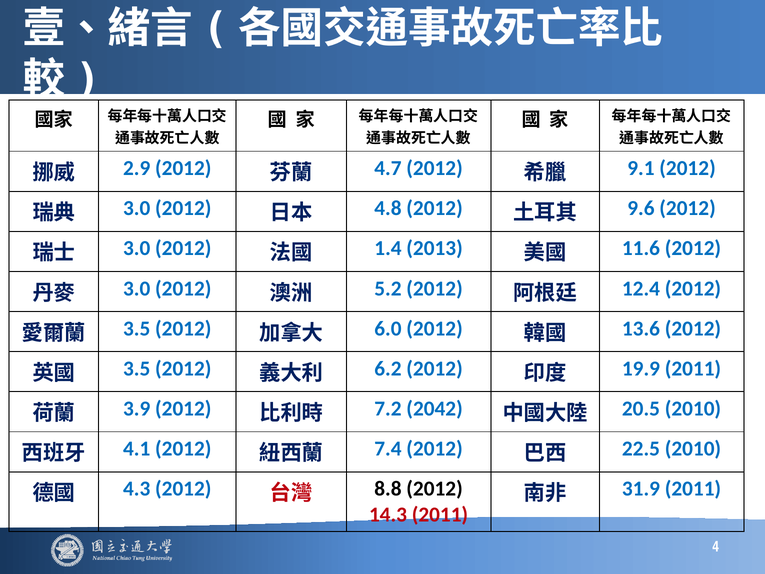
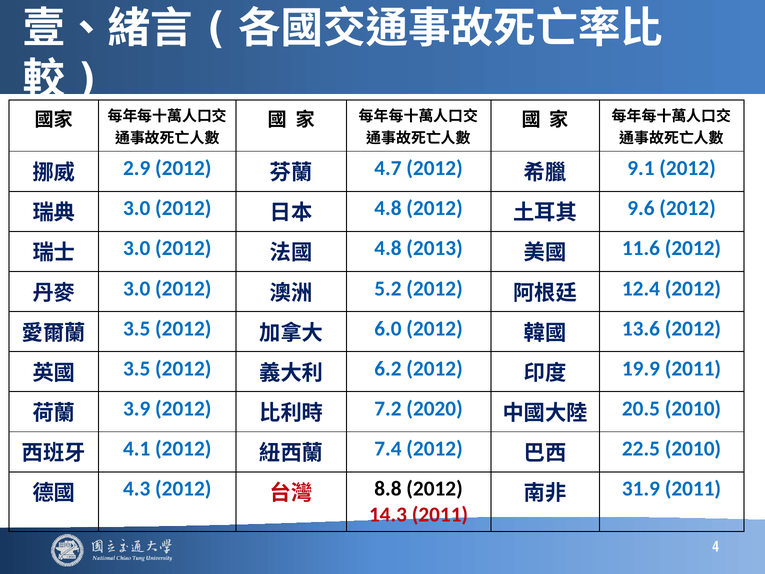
1.4: 1.4 -> 4.8 (388, 248)
2042: 2042 -> 2020 (435, 409)
